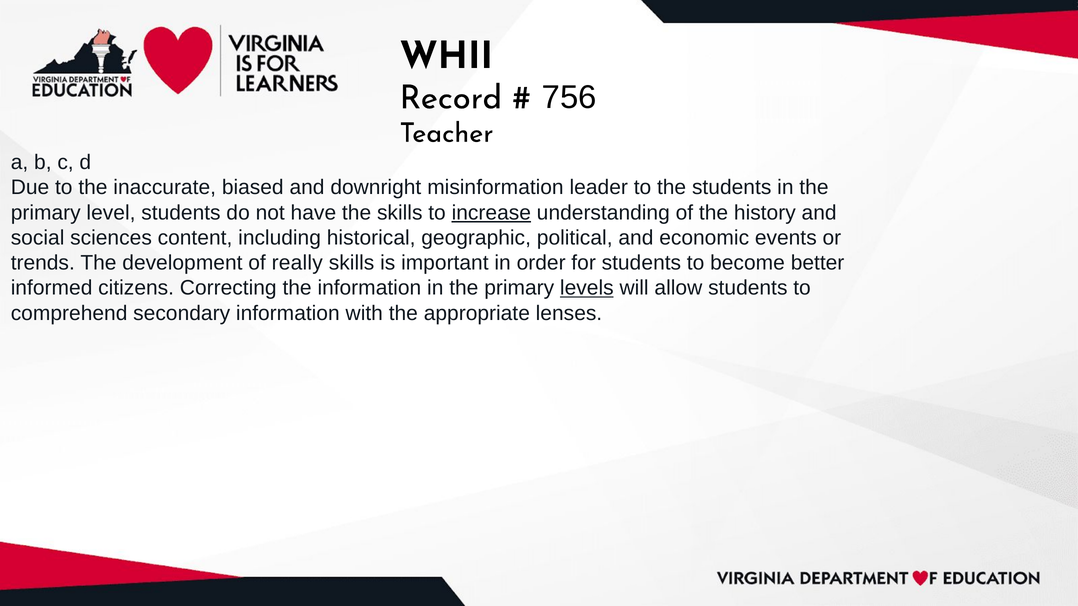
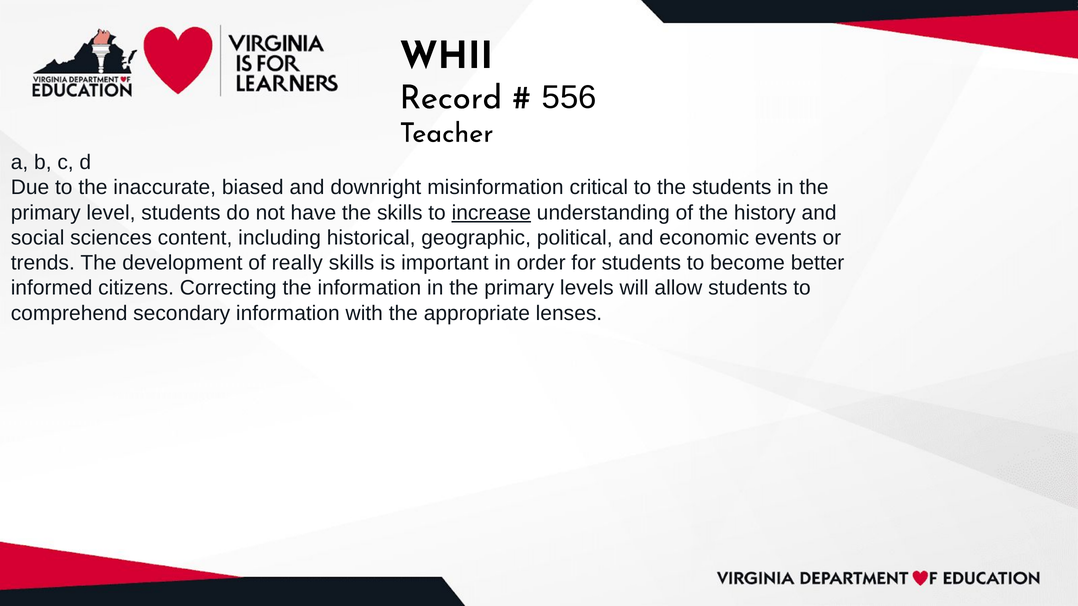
756: 756 -> 556 (569, 98)
leader: leader -> critical (599, 188)
levels underline: present -> none (587, 288)
